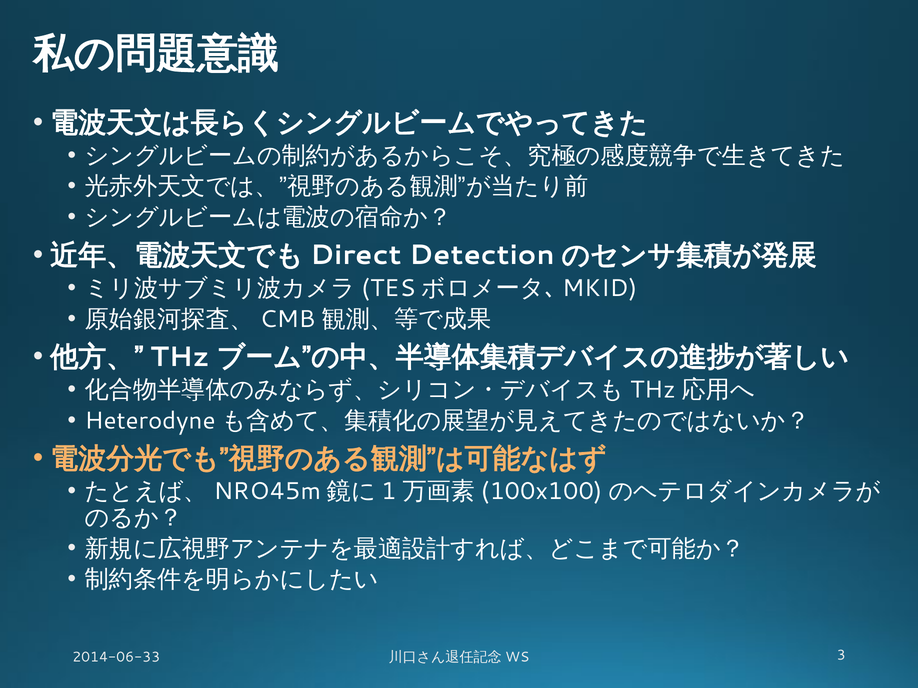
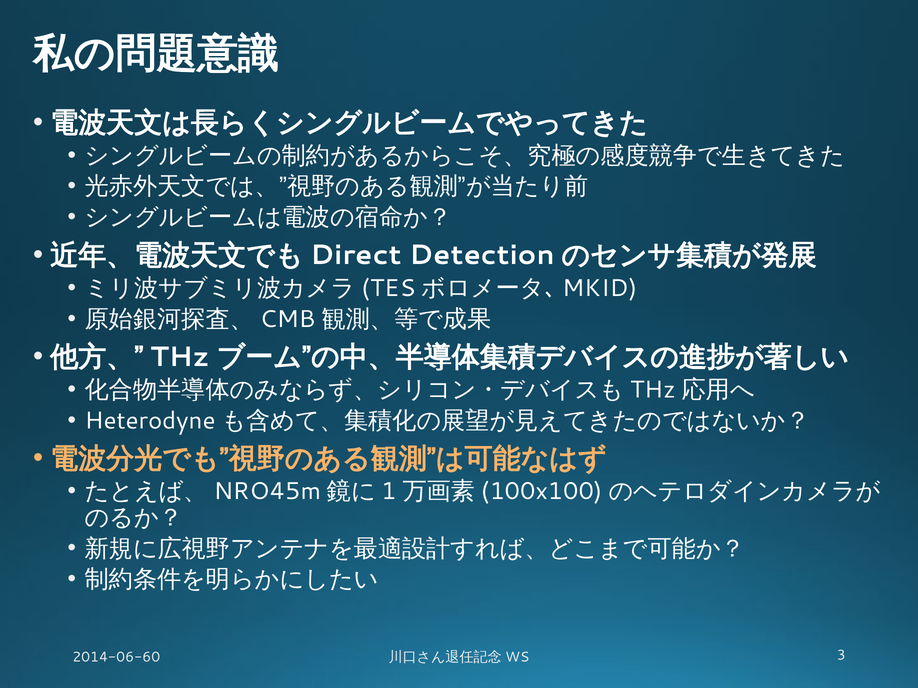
2014-06-33: 2014-06-33 -> 2014-06-60 (116, 657)
